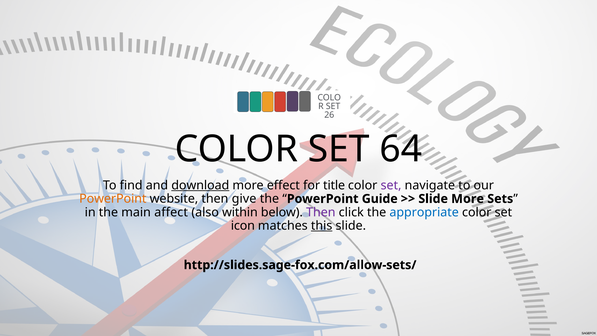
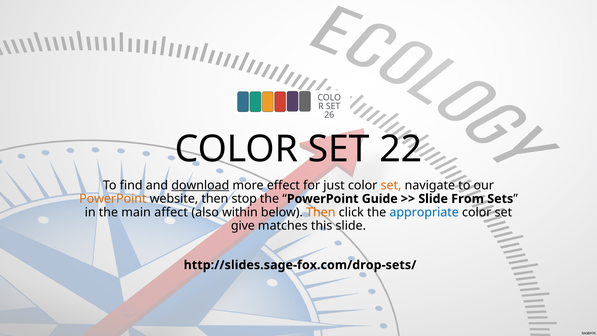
64: 64 -> 22 (401, 149)
title: title -> just (334, 185)
set colour: purple -> orange (391, 185)
give: give -> stop (244, 199)
Slide More: More -> From (468, 199)
Then colour: purple -> orange (321, 212)
icon: icon -> give (243, 226)
this underline: present -> none (322, 226)
http://slides.sage-fox.com/allow-sets/: http://slides.sage-fox.com/allow-sets/ -> http://slides.sage-fox.com/drop-sets/ (300, 265)
